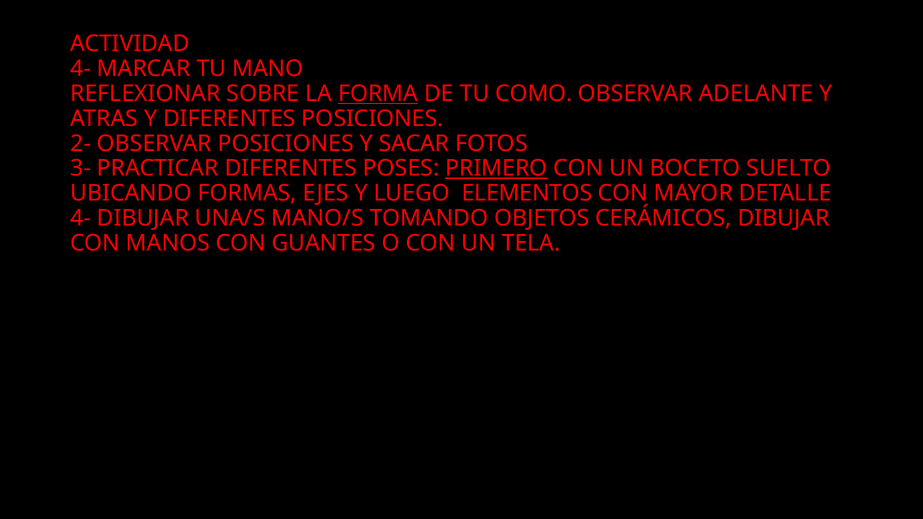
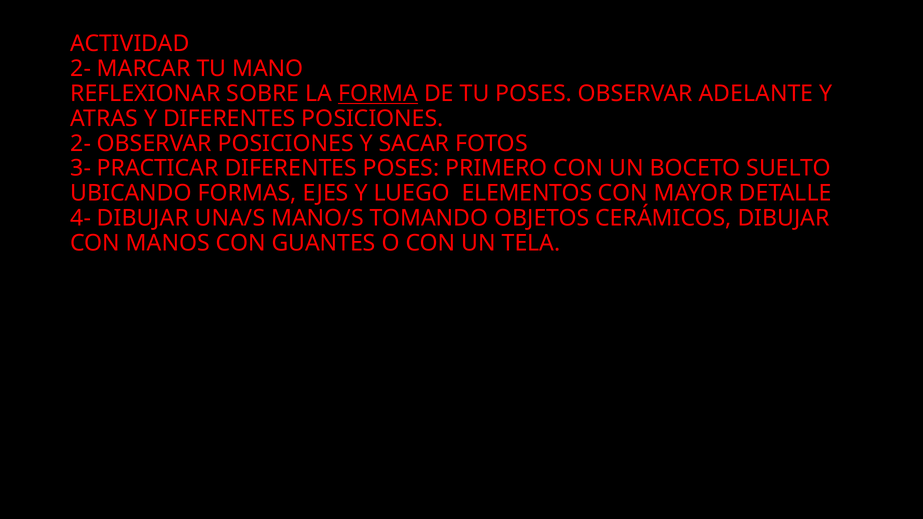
4-: 4- -> 2- (81, 69)
TU COMO: COMO -> POSES (534, 94)
PRIMERO underline: present -> none (496, 168)
